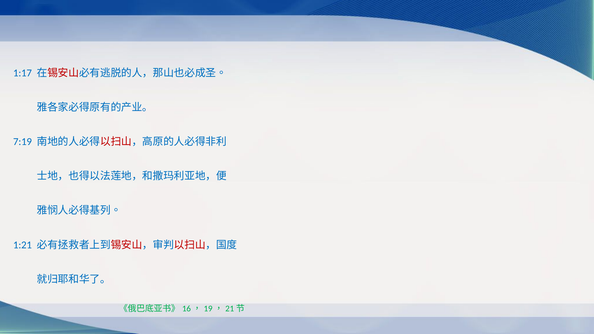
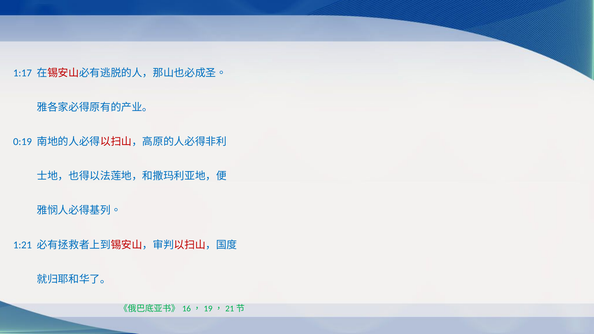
7:19: 7:19 -> 0:19 (23, 142)
